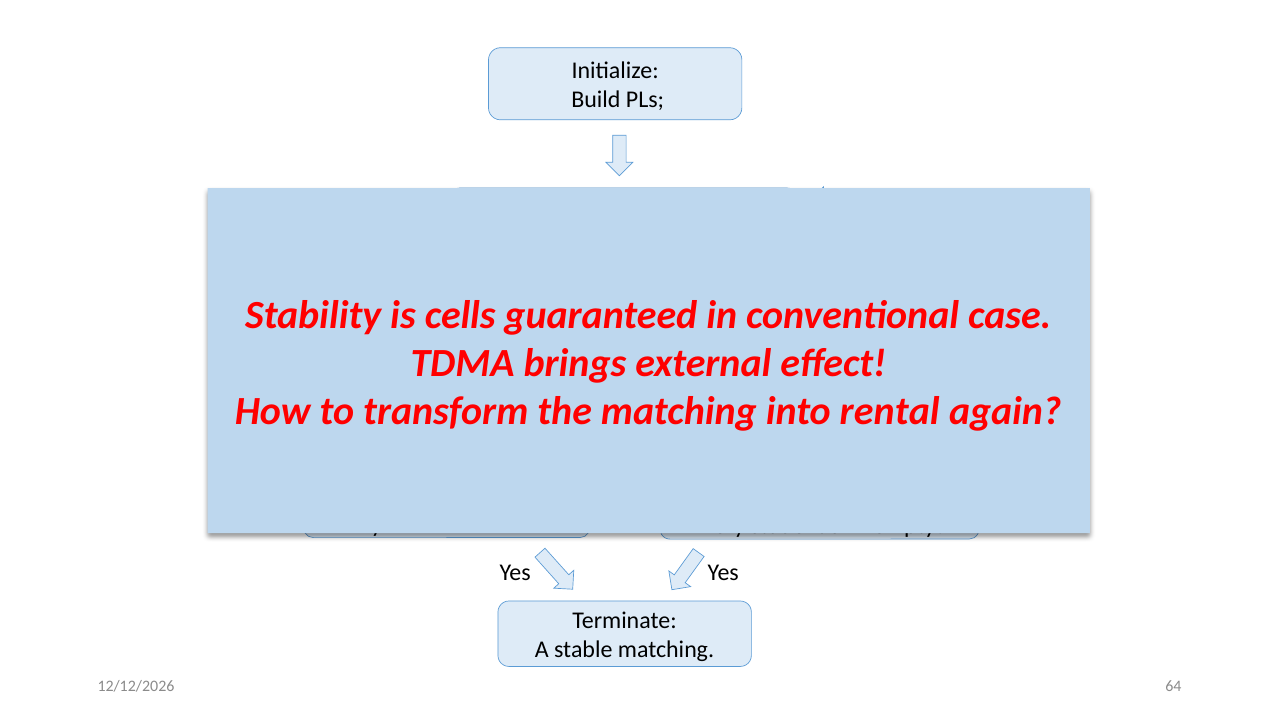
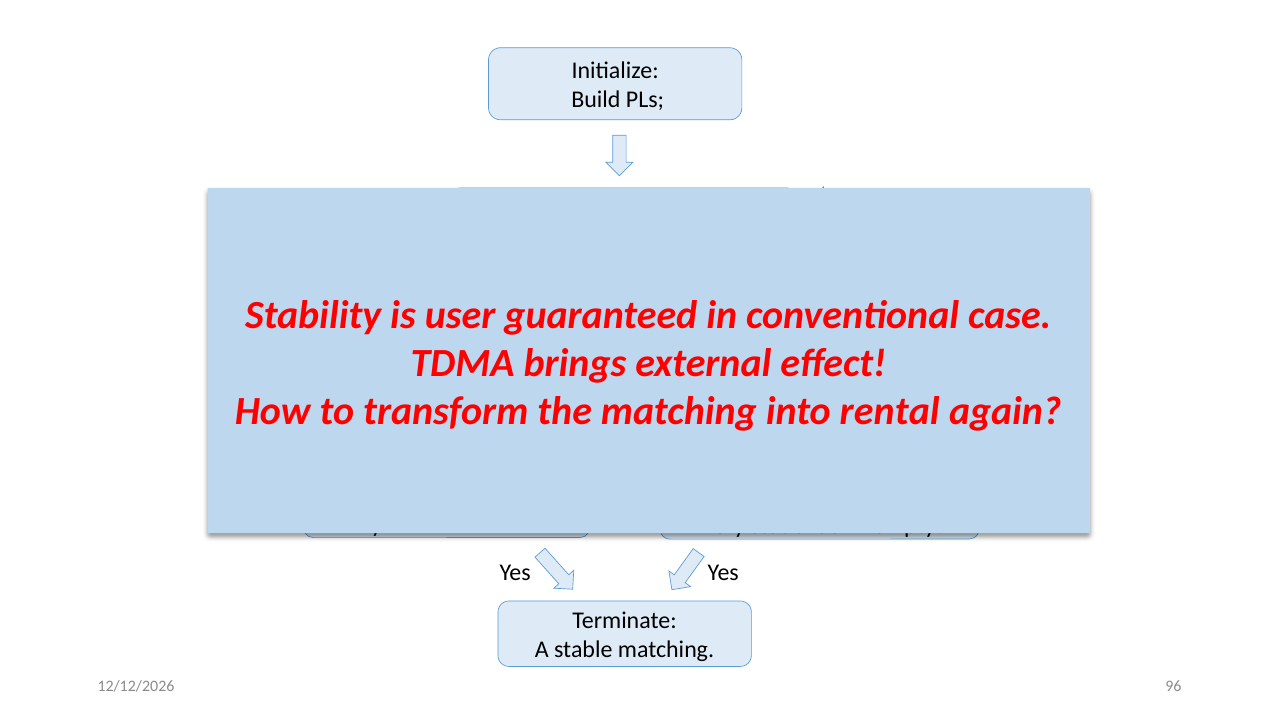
cells: cells -> user (460, 316)
64: 64 -> 96 (1173, 687)
